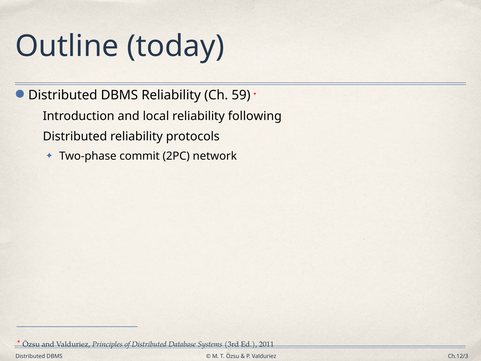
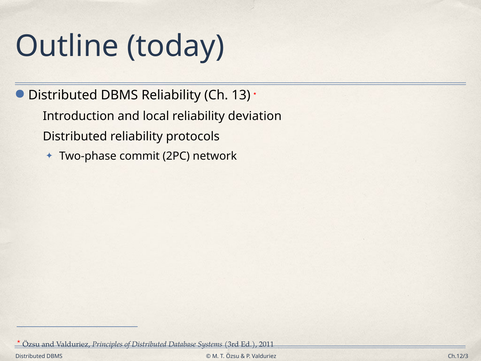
59: 59 -> 13 (241, 95)
following: following -> deviation (255, 116)
